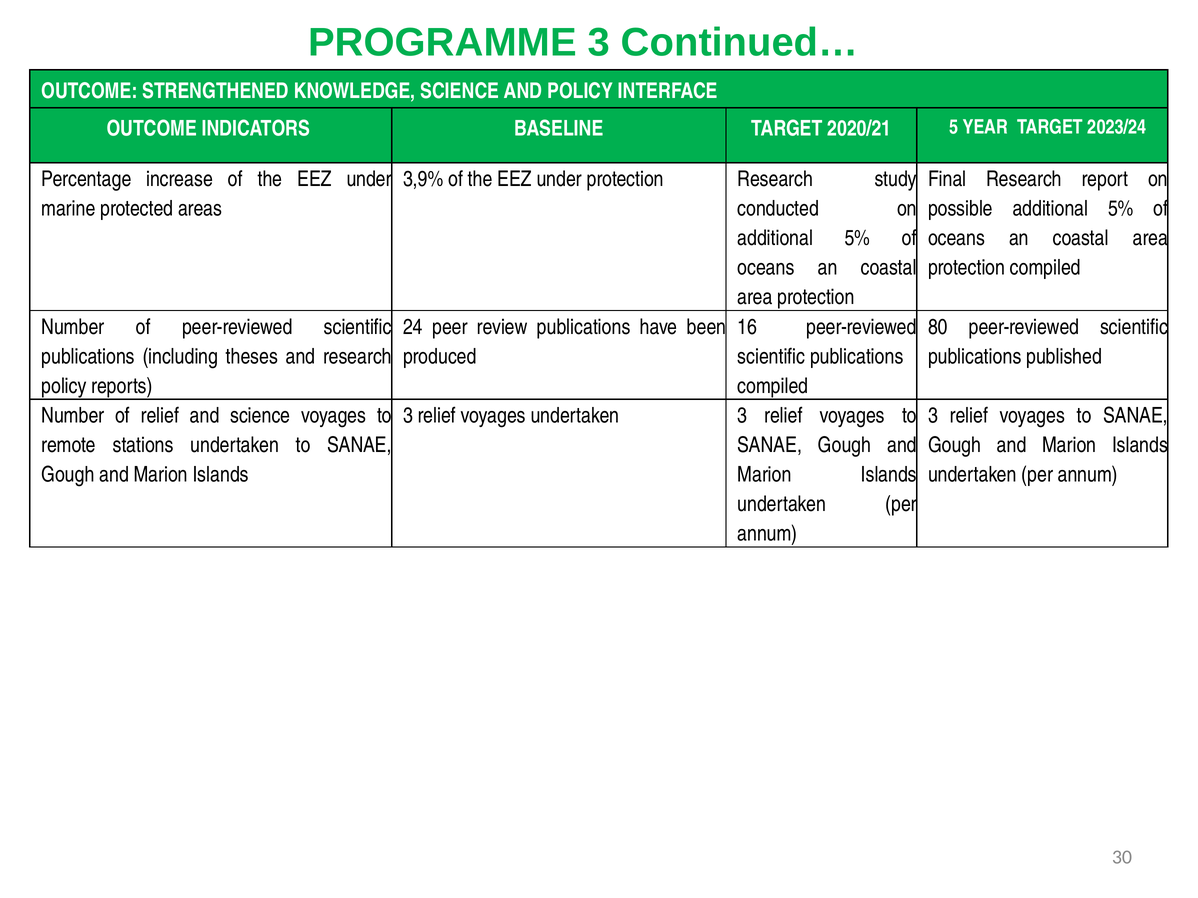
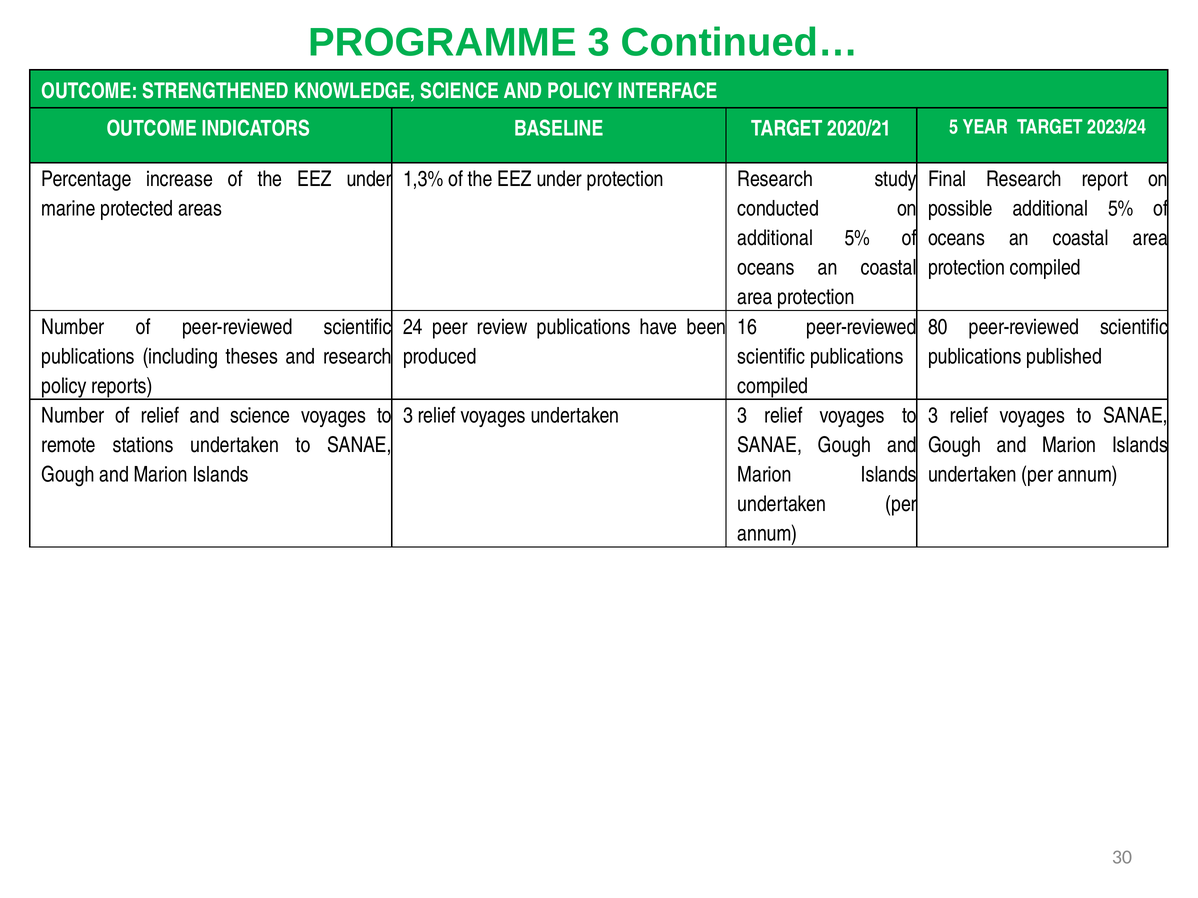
3,9%: 3,9% -> 1,3% (423, 179)
